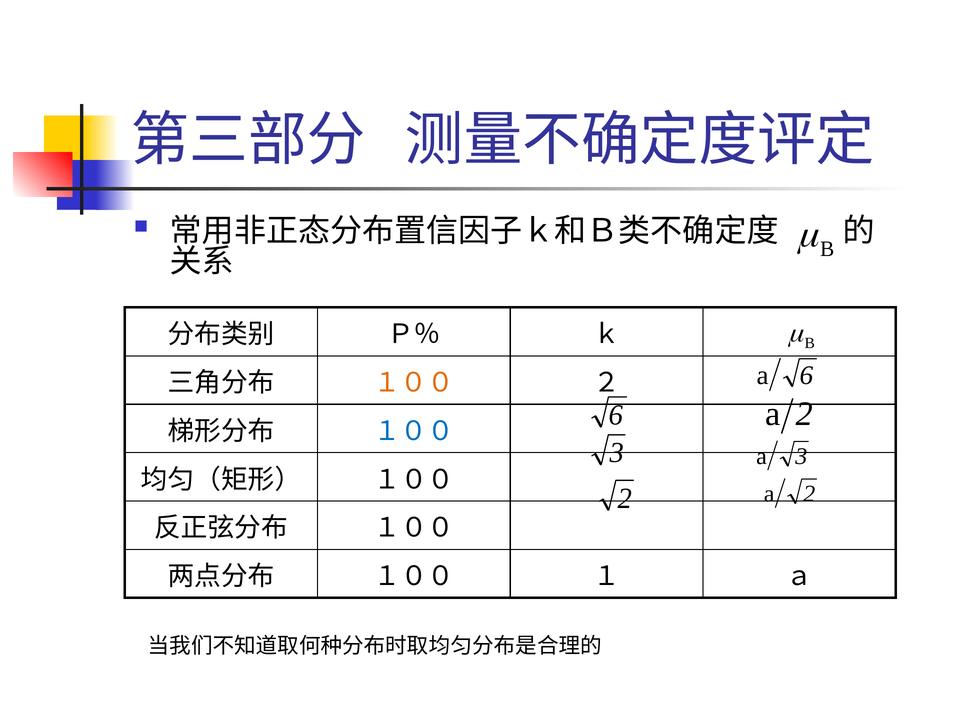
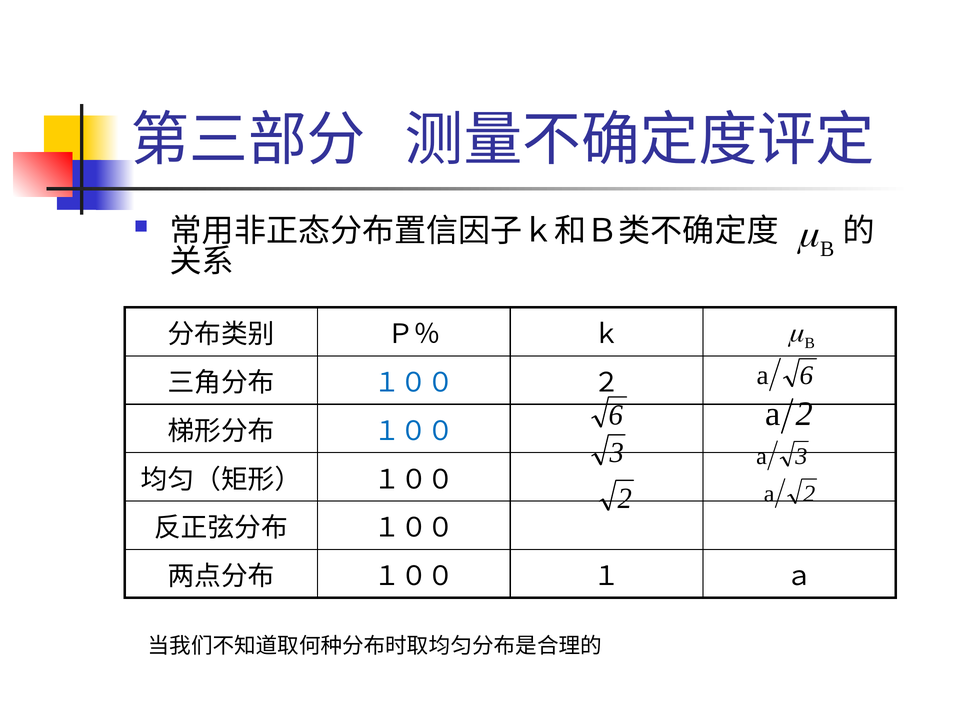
１００ colour: orange -> blue (414, 383)
